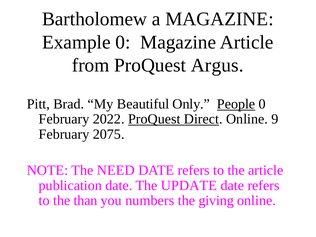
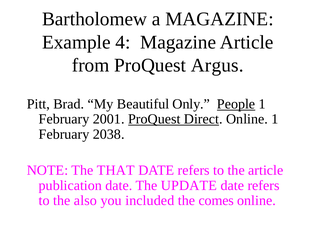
Example 0: 0 -> 4 (123, 42)
People 0: 0 -> 1 (262, 104)
2022: 2022 -> 2001 (109, 119)
Online 9: 9 -> 1 (275, 119)
2075: 2075 -> 2038 (109, 134)
NEED: NEED -> THAT (116, 170)
than: than -> also (85, 201)
numbers: numbers -> included (150, 201)
giving: giving -> comes (216, 201)
